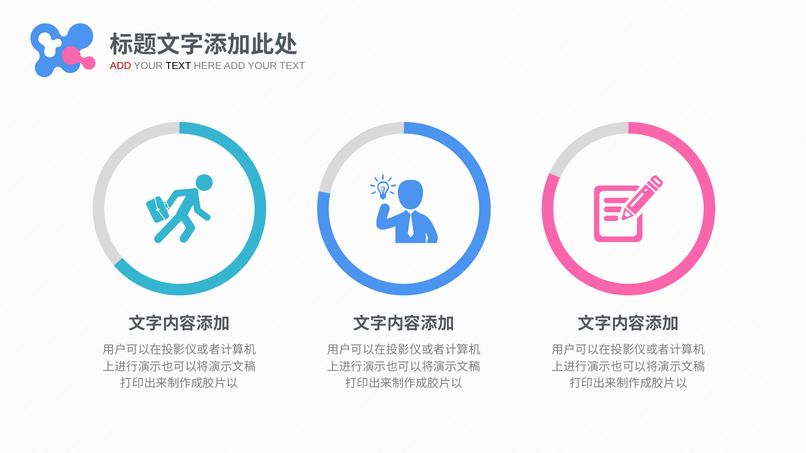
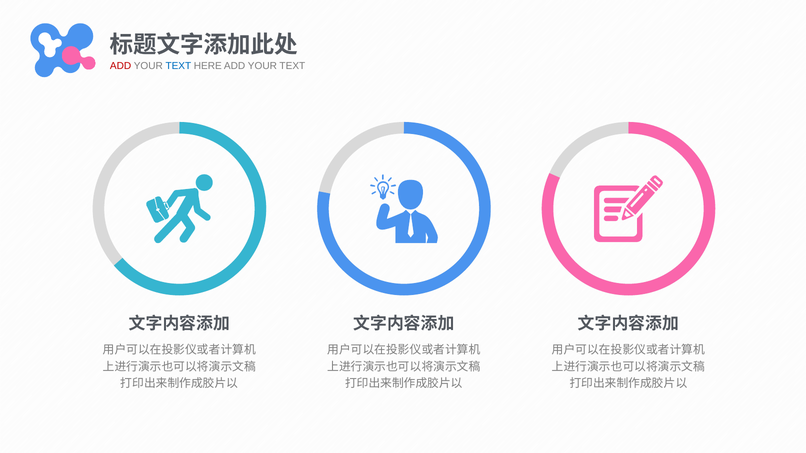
TEXT colour: black -> blue (178, 66)
